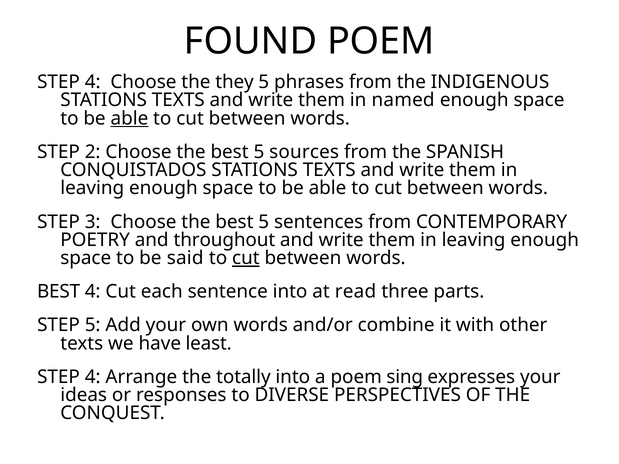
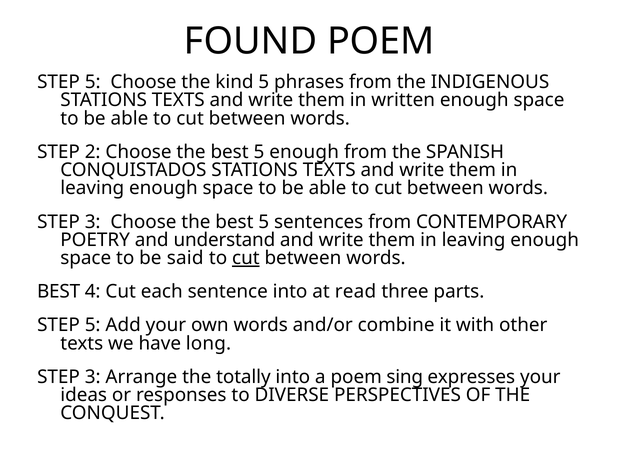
4: 4 -> 5 (93, 82)
they: they -> kind (234, 82)
named: named -> written (403, 100)
able underline: present -> none (129, 118)
5 sources: sources -> enough (304, 152)
throughout: throughout -> understand (224, 240)
least: least -> long (208, 343)
4: 4 -> 3 (93, 377)
